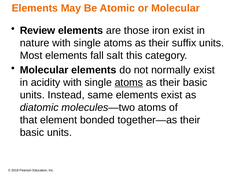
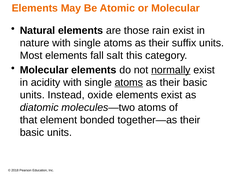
Review: Review -> Natural (38, 30)
iron: iron -> rain (161, 30)
normally underline: none -> present (171, 70)
same: same -> oxide (100, 95)
